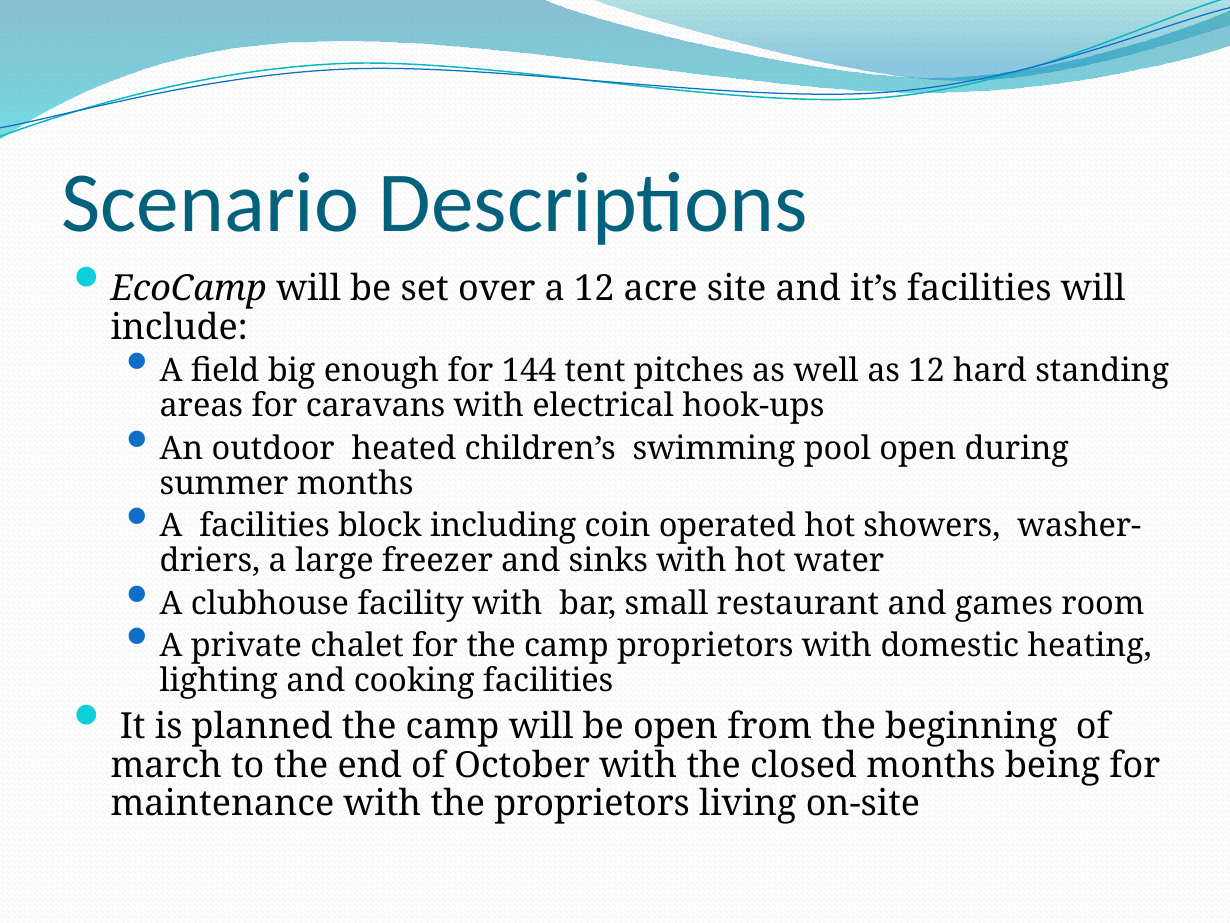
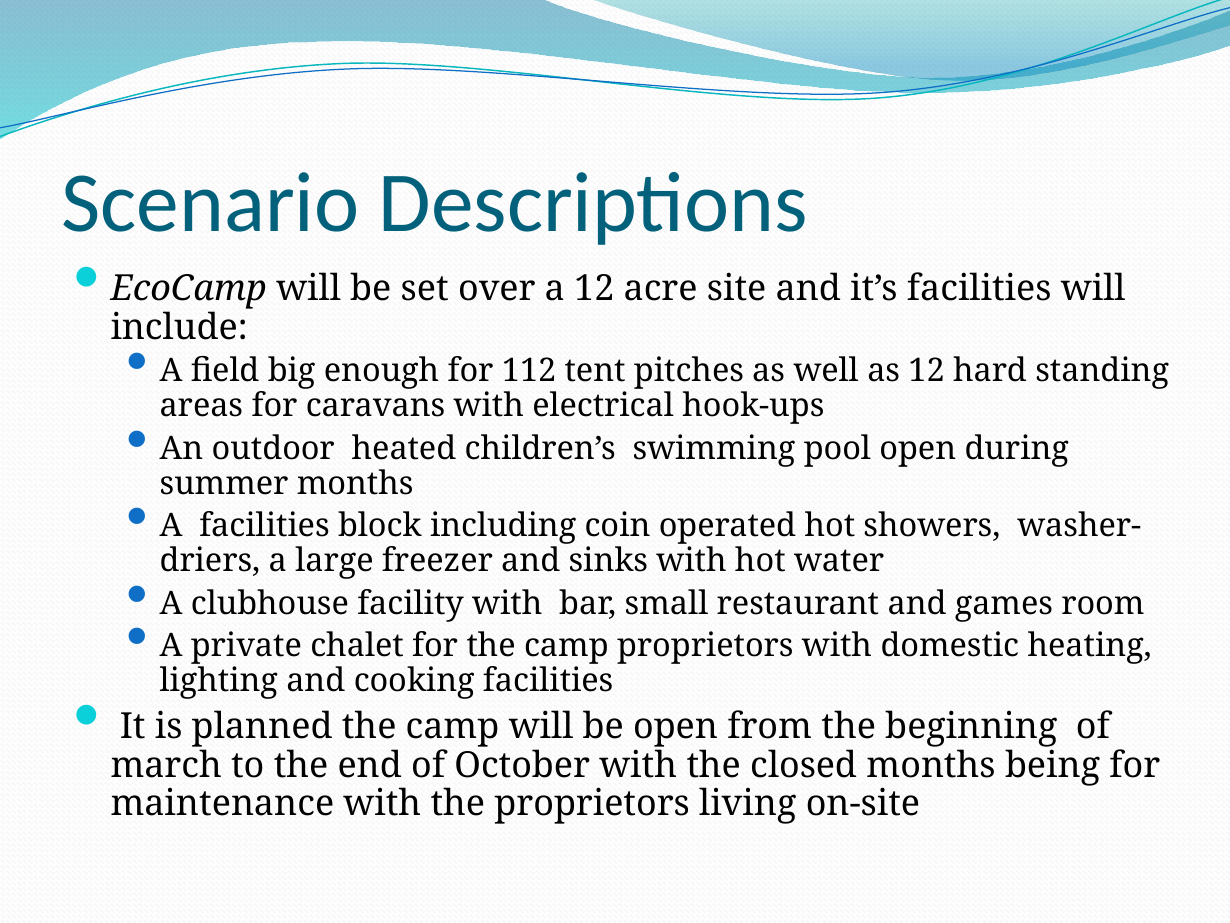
144: 144 -> 112 (529, 371)
